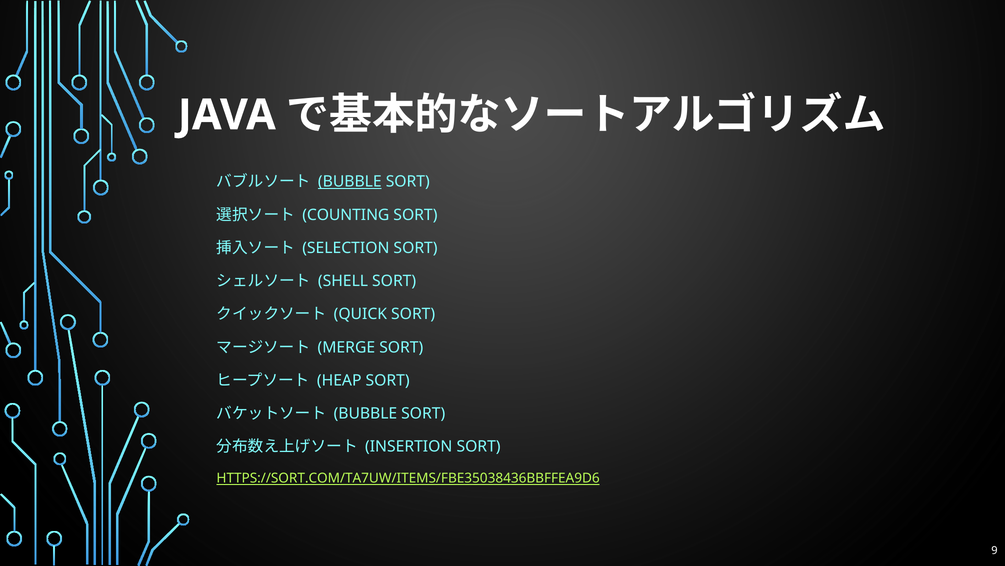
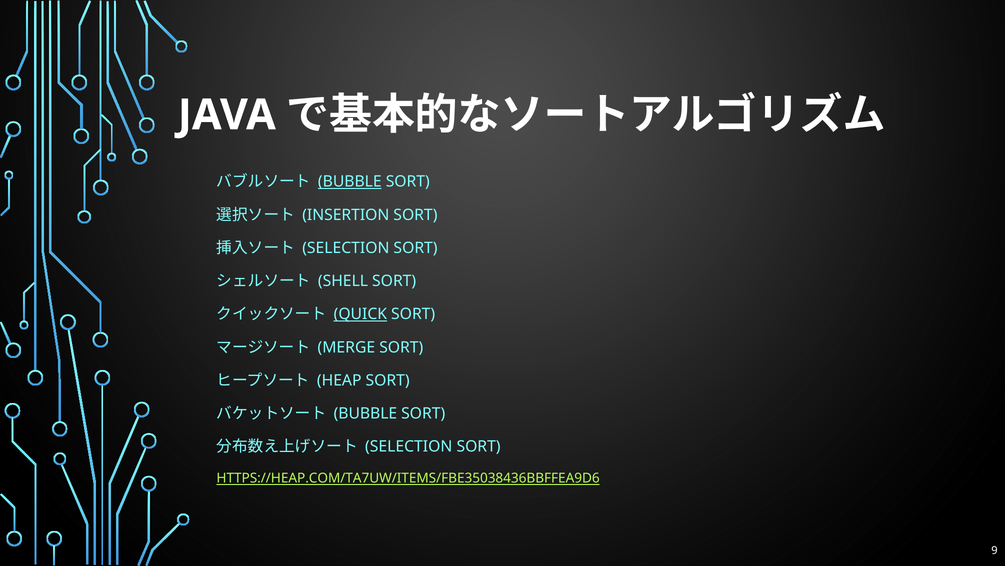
COUNTING: COUNTING -> INSERTION (346, 215)
QUICK underline: none -> present (360, 314)
INSERTION: INSERTION -> SELECTION (409, 446)
HTTPS://SORT.COM/TA7UW/ITEMS/FBE35038436BBFFEA9D6: HTTPS://SORT.COM/TA7UW/ITEMS/FBE35038436BBFFEA9D6 -> HTTPS://HEAP.COM/TA7UW/ITEMS/FBE35038436BBFFEA9D6 (408, 478)
